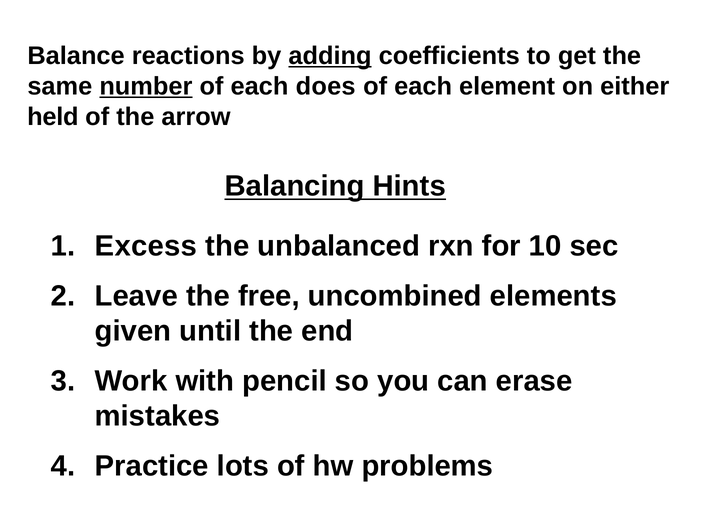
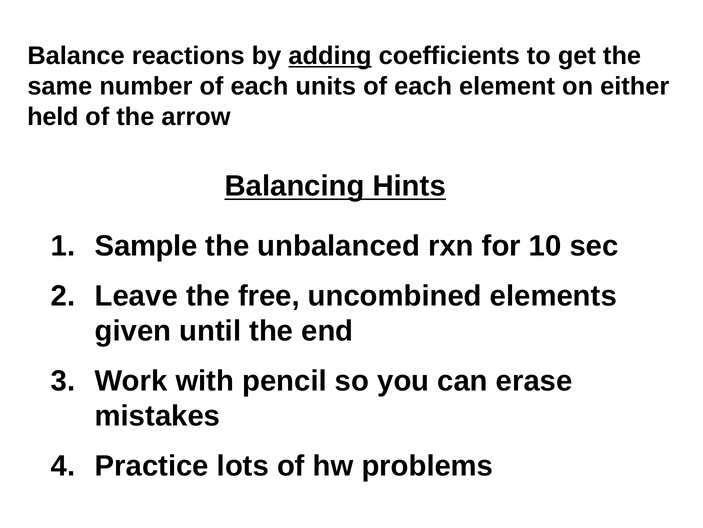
number underline: present -> none (146, 86)
does: does -> units (326, 86)
Excess: Excess -> Sample (146, 246)
